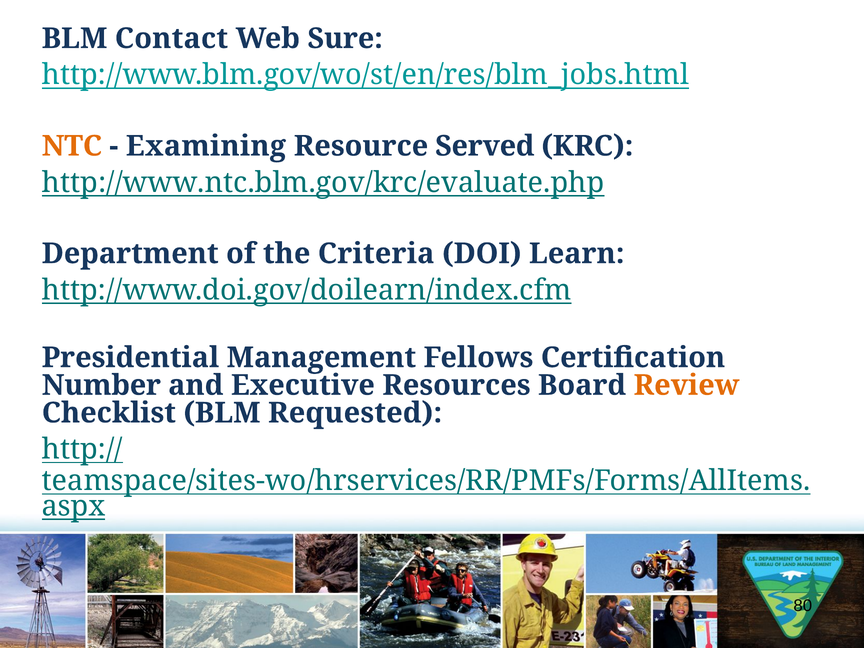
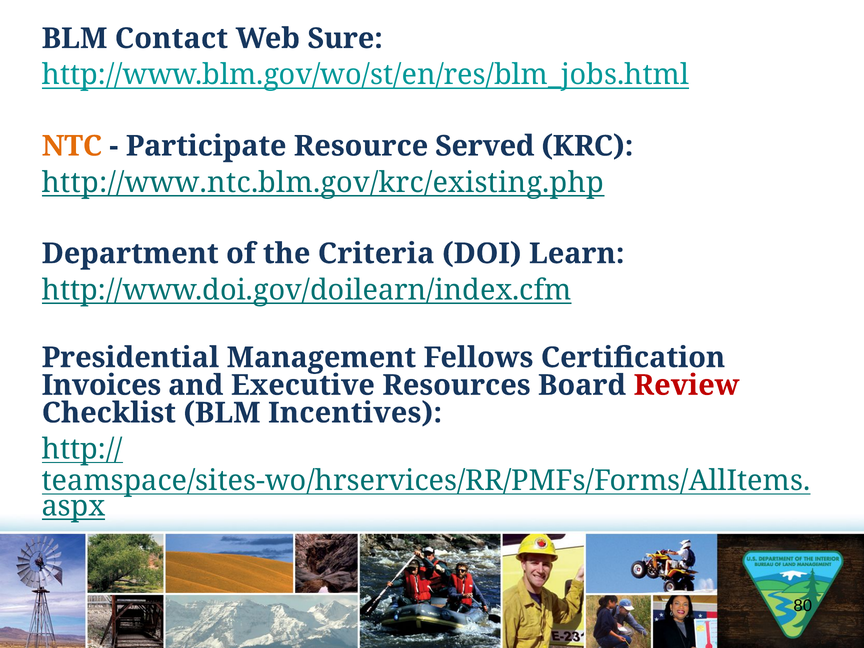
Examining: Examining -> Participate (206, 146)
http://www.ntc.blm.gov/krc/evaluate.php: http://www.ntc.blm.gov/krc/evaluate.php -> http://www.ntc.blm.gov/krc/existing.php (323, 183)
Number: Number -> Invoices (101, 385)
Review colour: orange -> red (686, 385)
Requested: Requested -> Incentives (355, 413)
